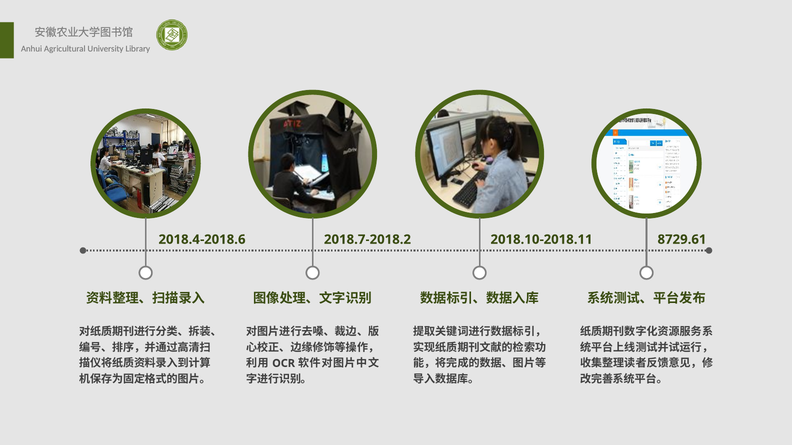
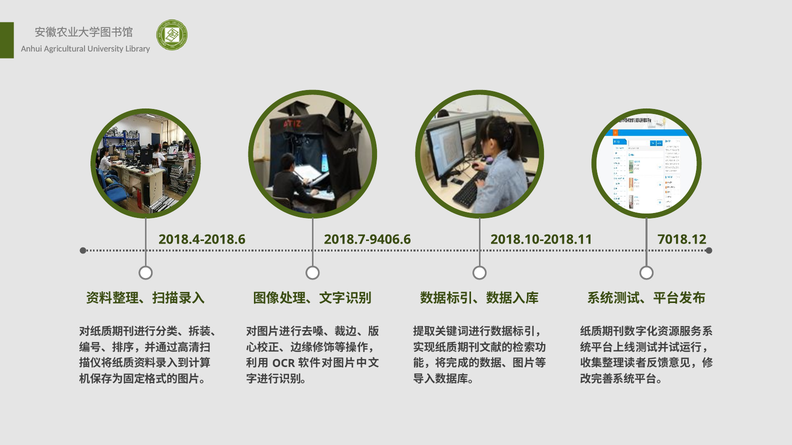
2018.7-2018.2: 2018.7-2018.2 -> 2018.7-9406.6 (367, 240)
8729.61: 8729.61 -> 7018.12 (682, 240)
